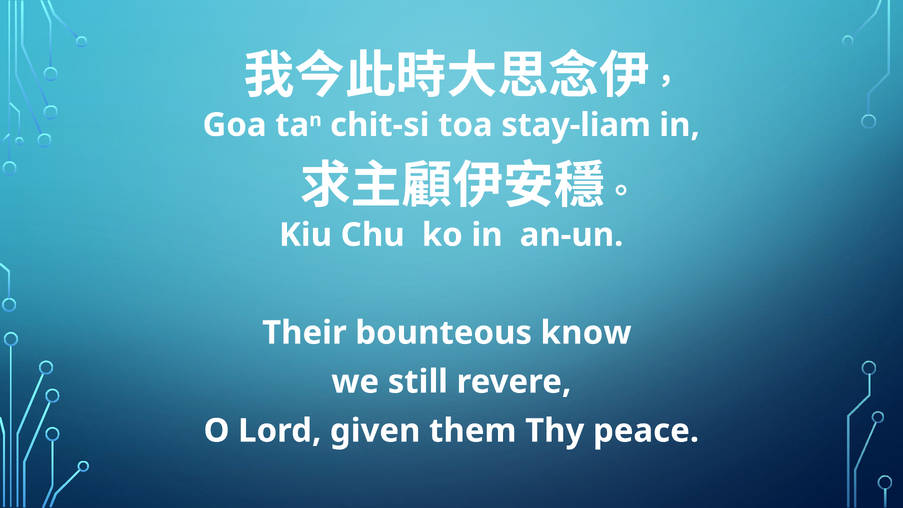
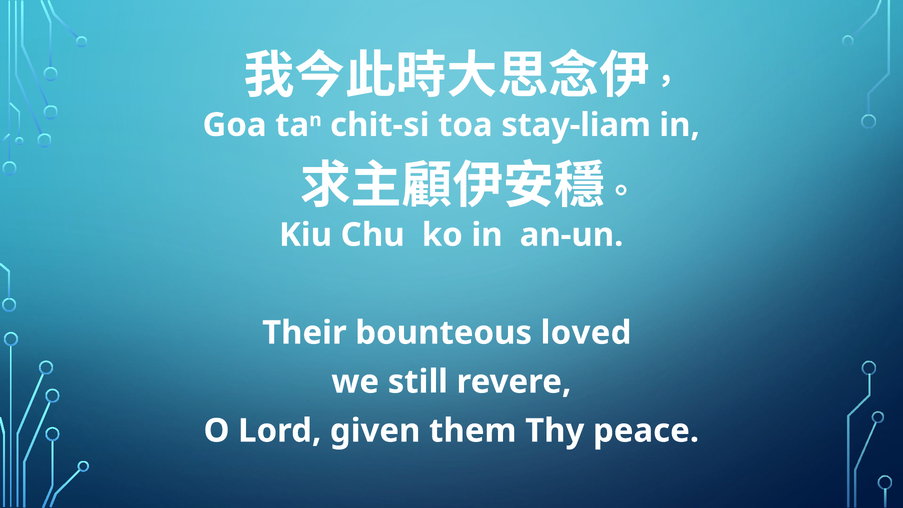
know: know -> loved (586, 333)
